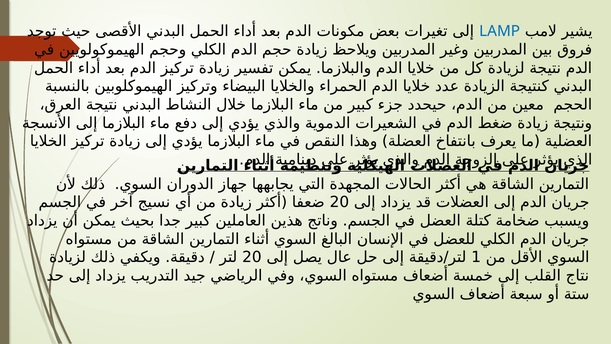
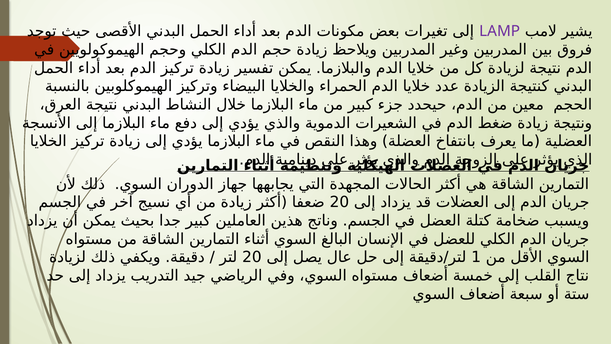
LAMP colour: blue -> purple (500, 31)
